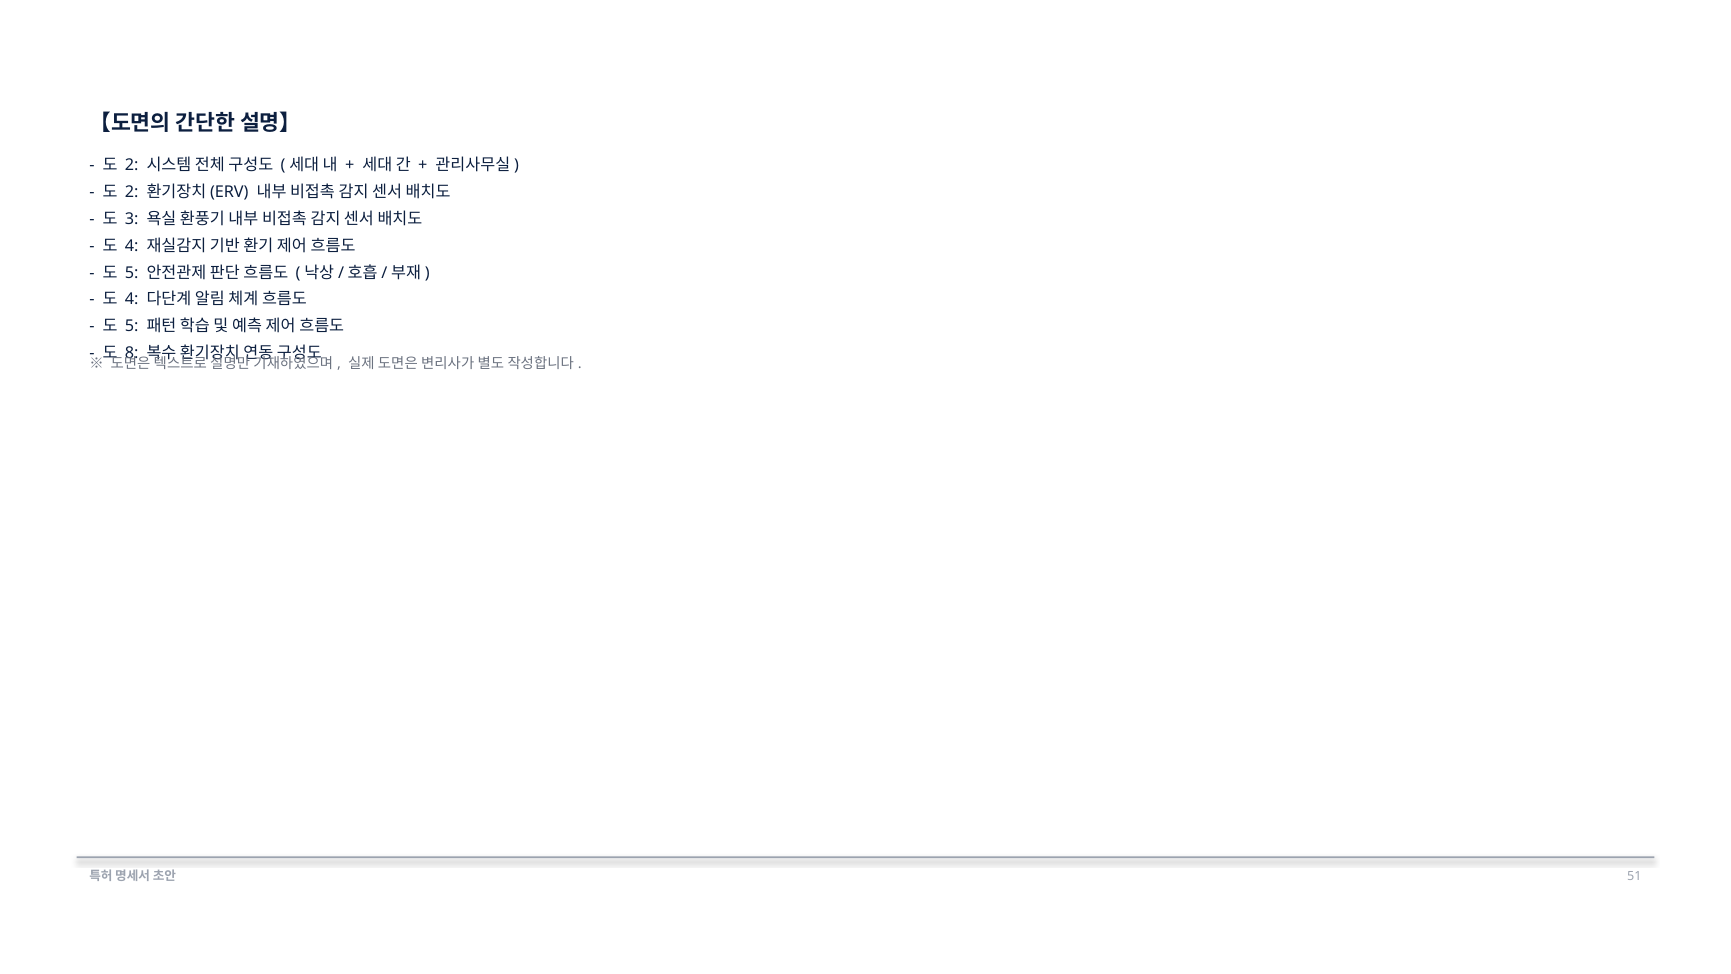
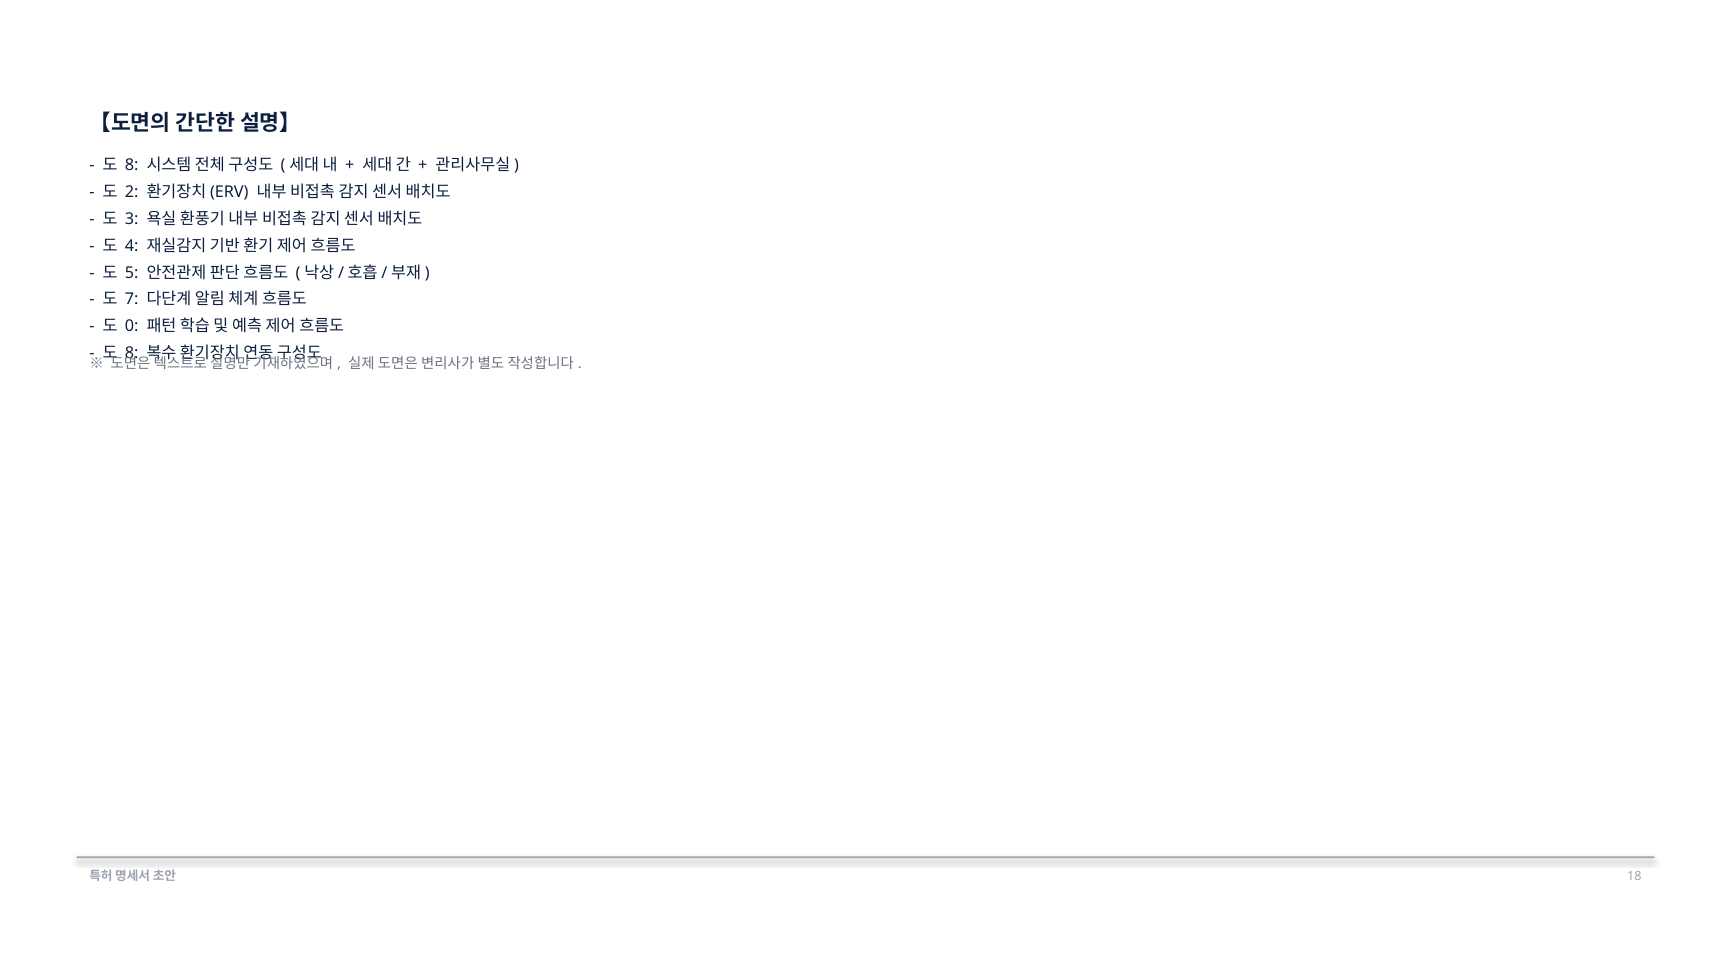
2: 2 -> 8 (132, 165)
4: 4 -> 7 (132, 299)
5: 5 -> 0 (132, 326)
51: 51 -> 18 (1634, 876)
